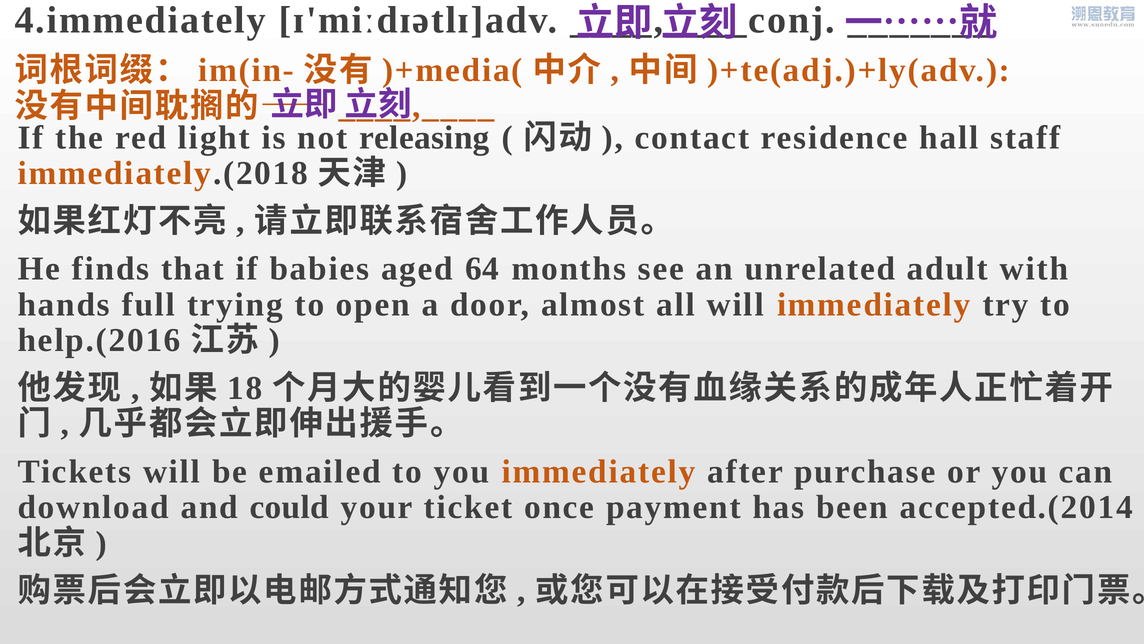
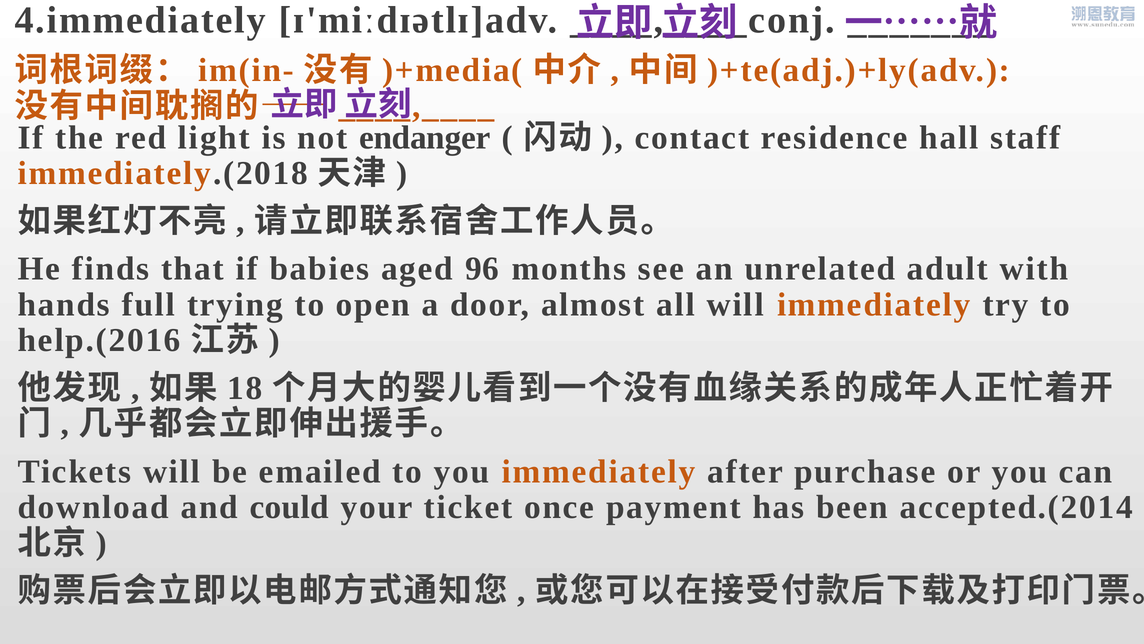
releasing: releasing -> endanger (425, 138)
64: 64 -> 96 (482, 269)
